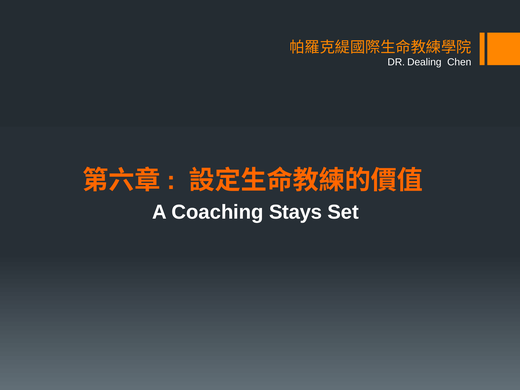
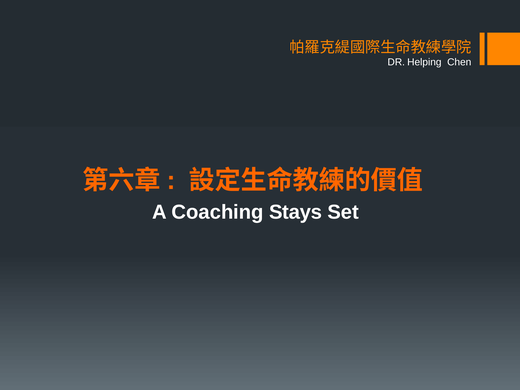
Dealing: Dealing -> Helping (424, 62)
